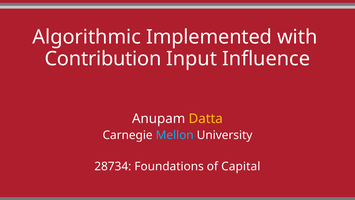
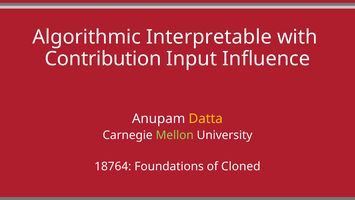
Implemented: Implemented -> Interpretable (209, 37)
Mellon colour: light blue -> light green (175, 135)
28734: 28734 -> 18764 (113, 166)
Capital: Capital -> Cloned (241, 166)
